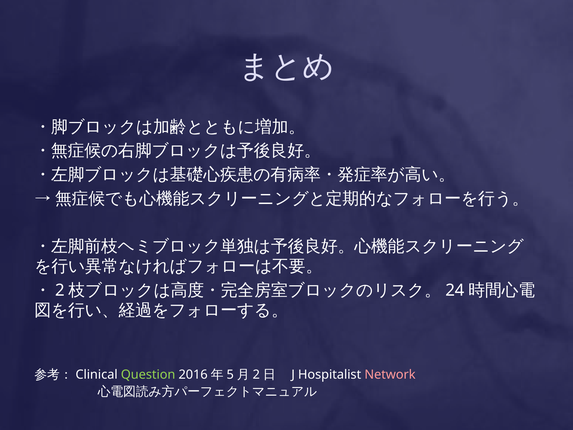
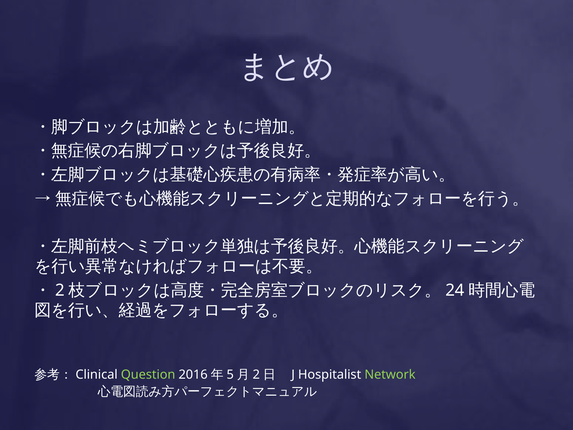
Network colour: pink -> light green (390, 374)
